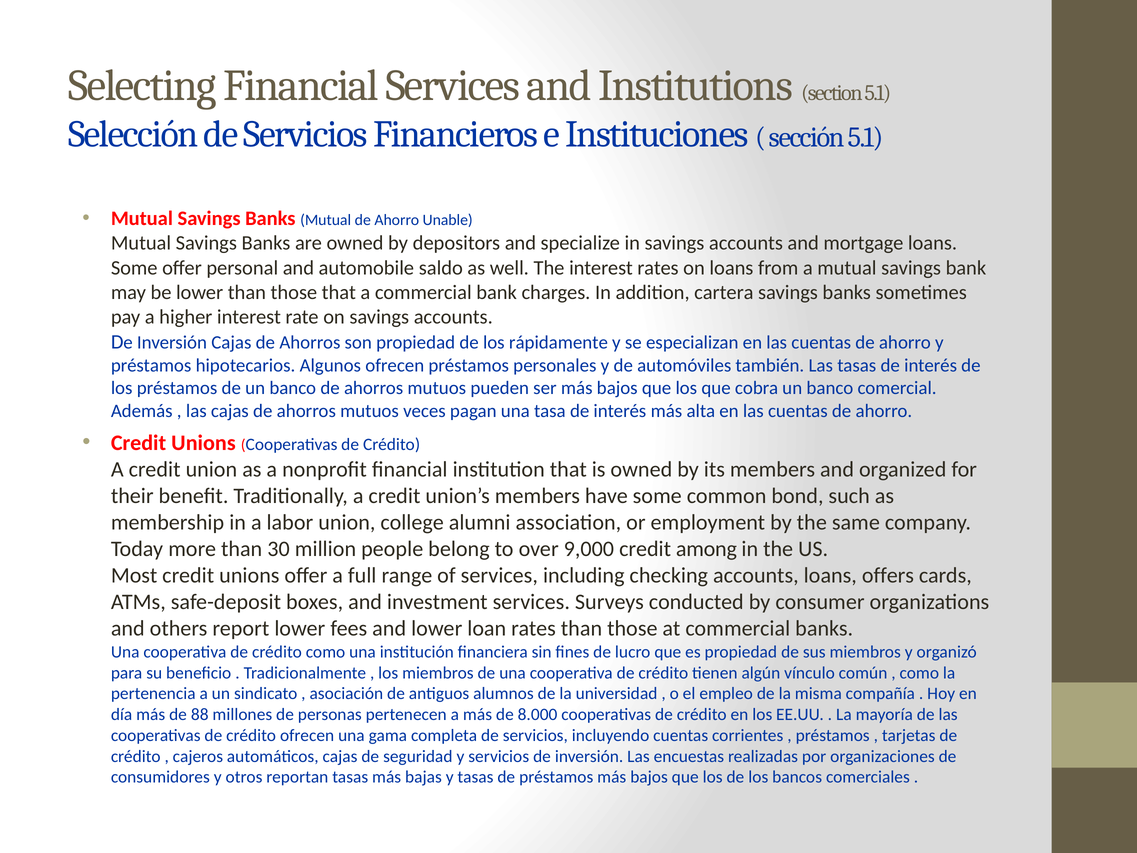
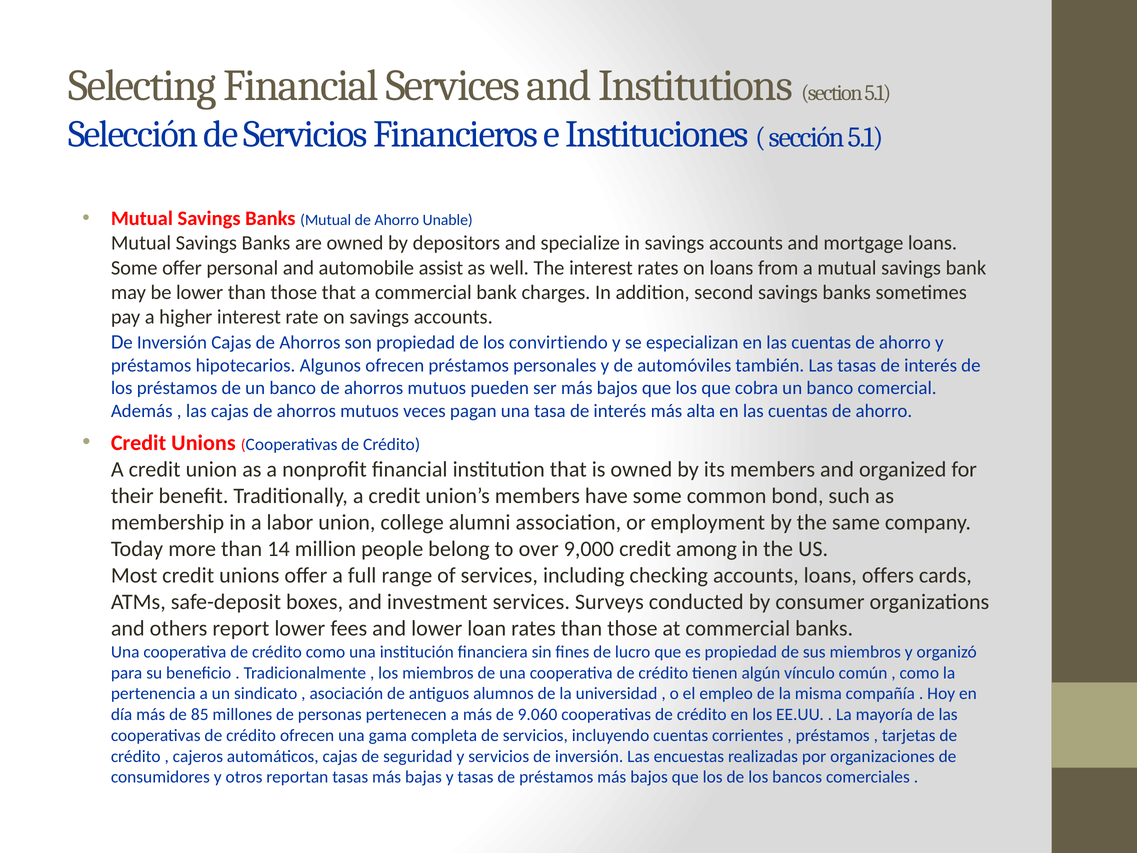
saldo: saldo -> assist (441, 268)
cartera: cartera -> second (724, 292)
rápidamente: rápidamente -> convirtiendo (558, 342)
30: 30 -> 14 (279, 549)
88: 88 -> 85 (200, 714)
8.000: 8.000 -> 9.060 (538, 714)
